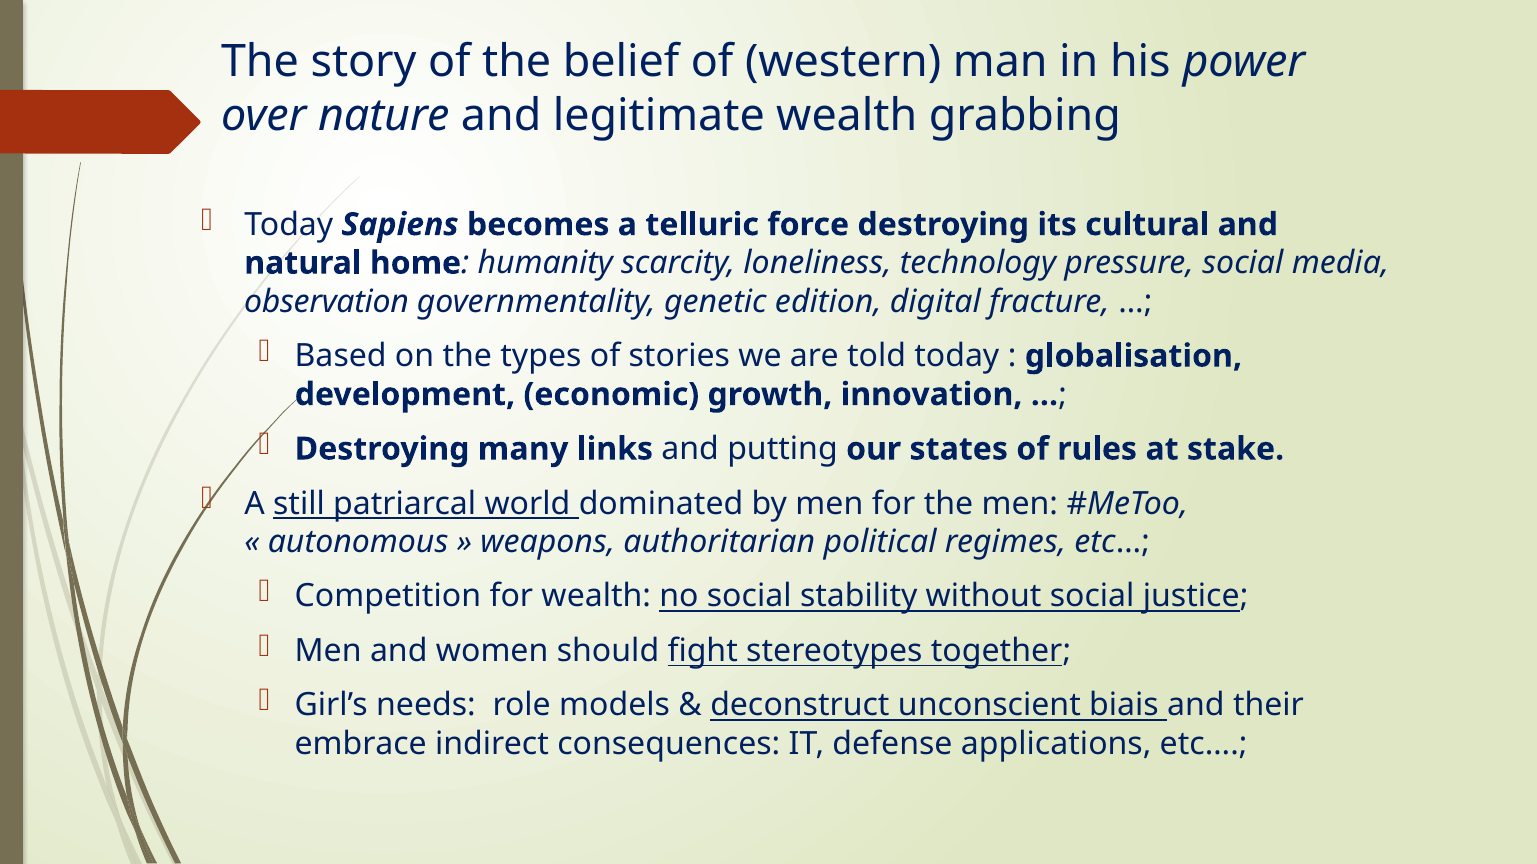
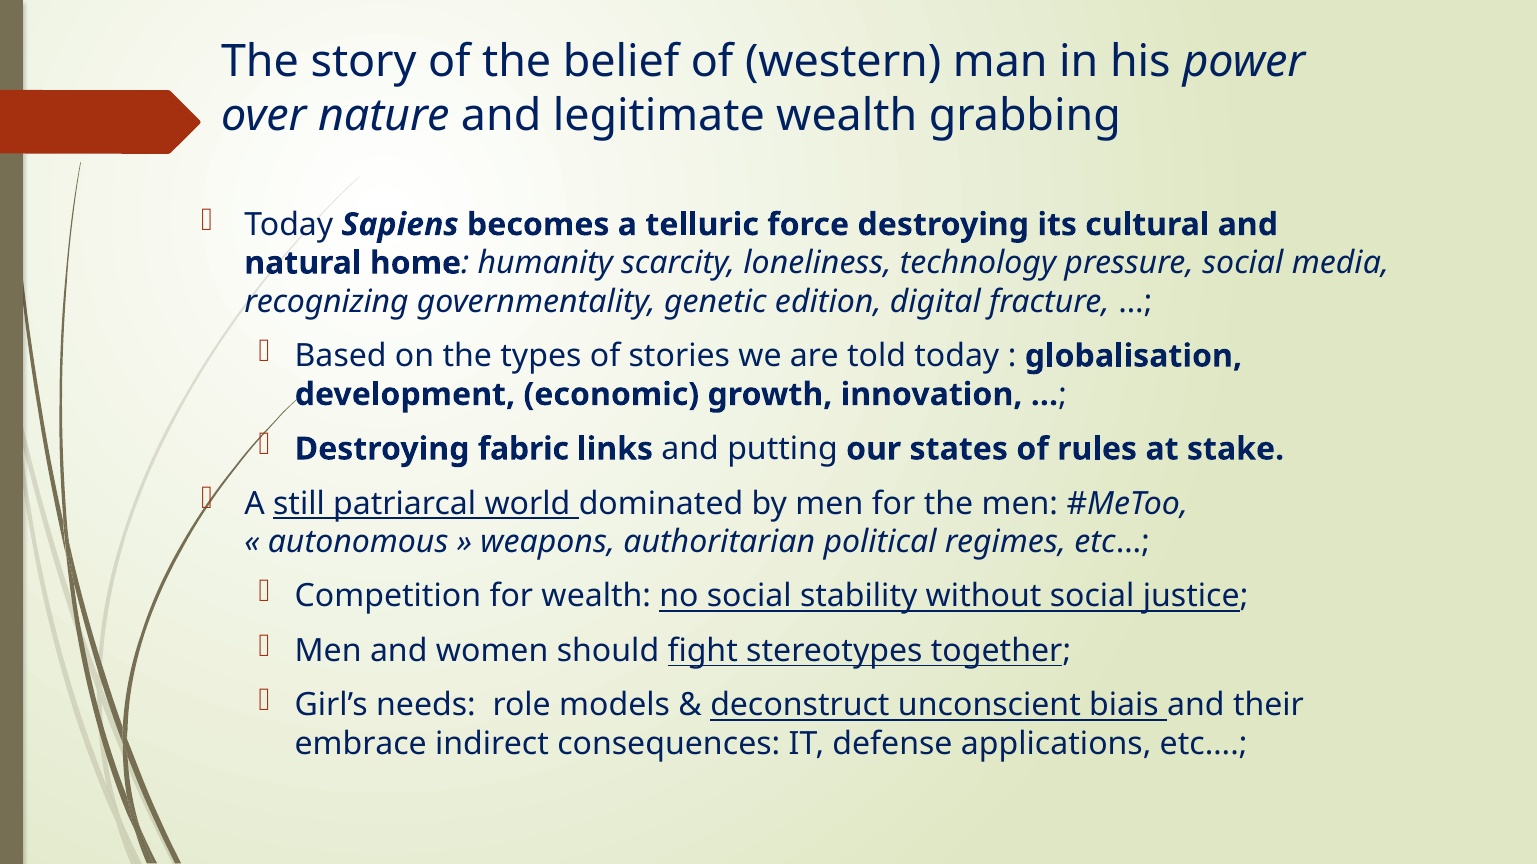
observation: observation -> recognizing (326, 302)
many: many -> fabric (523, 449)
